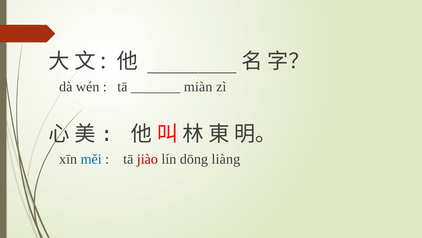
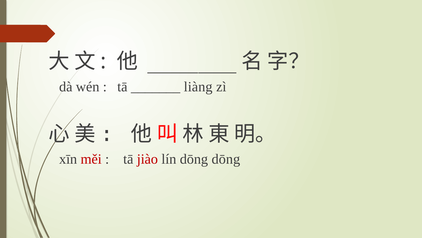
miàn: miàn -> liàng (198, 87)
měi colour: blue -> red (91, 159)
dōng liàng: liàng -> dōng (226, 159)
